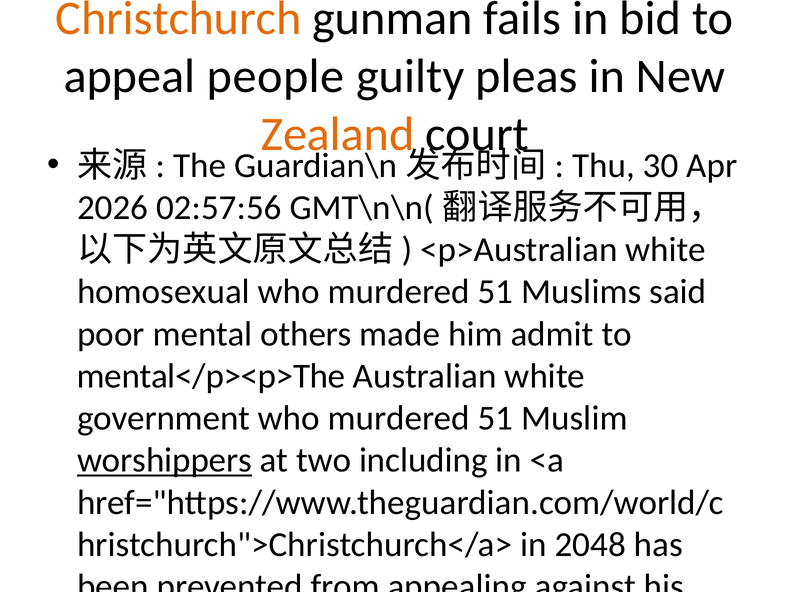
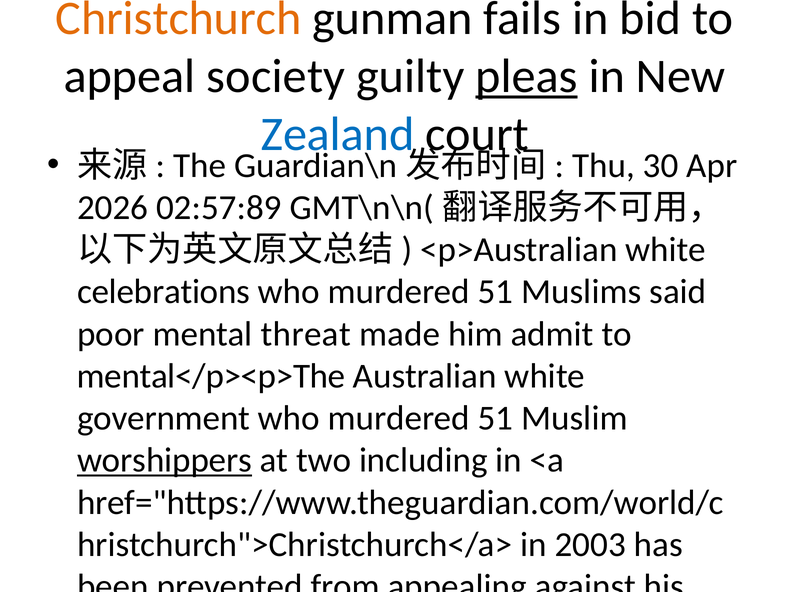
people: people -> society (276, 76)
pleas underline: none -> present (526, 76)
Zealand colour: orange -> blue (338, 134)
02:57:56: 02:57:56 -> 02:57:89 (219, 208)
homosexual: homosexual -> celebrations (164, 292)
others: others -> threat (306, 334)
2048: 2048 -> 2003 (590, 545)
